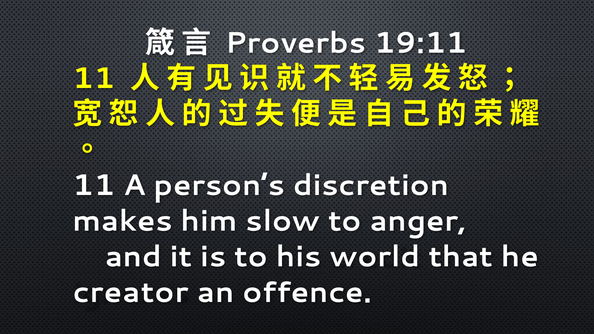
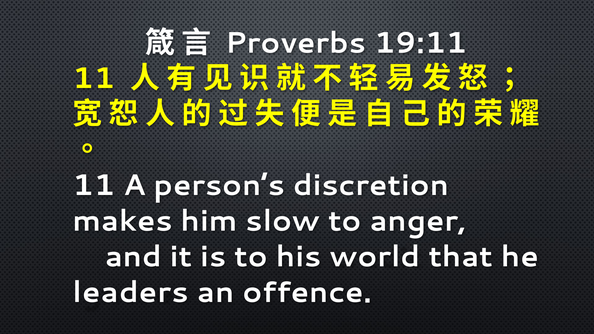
creator: creator -> leaders (131, 292)
